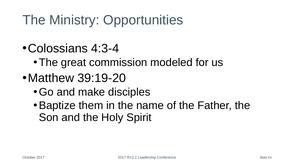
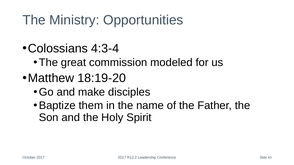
39:19-20: 39:19-20 -> 18:19-20 (102, 78)
